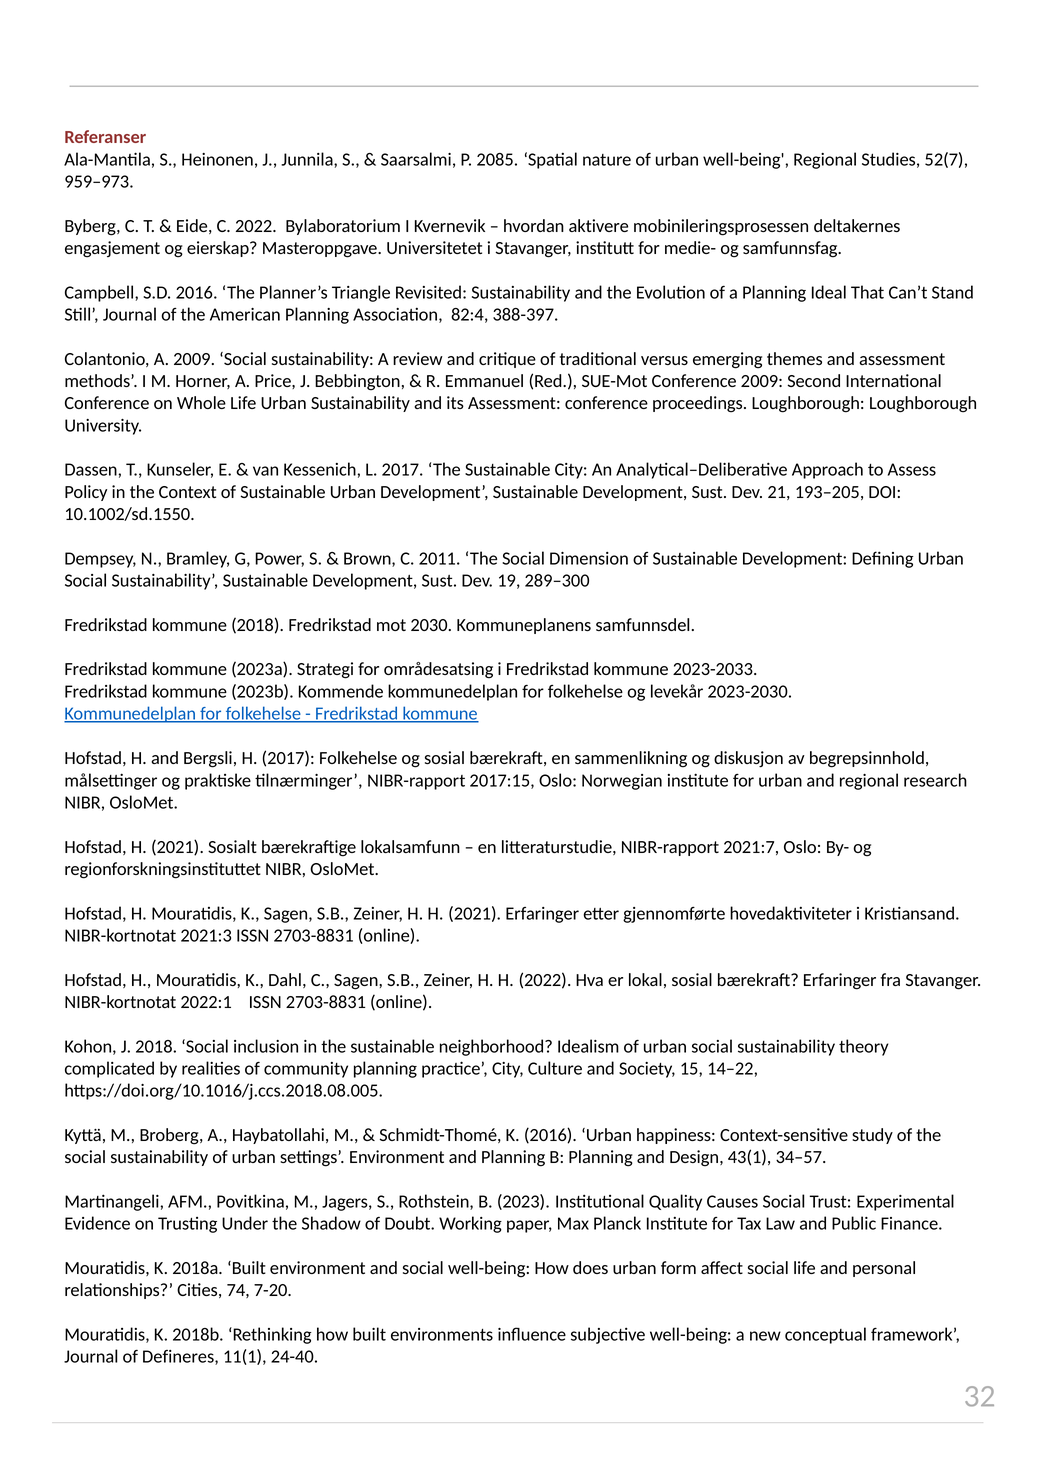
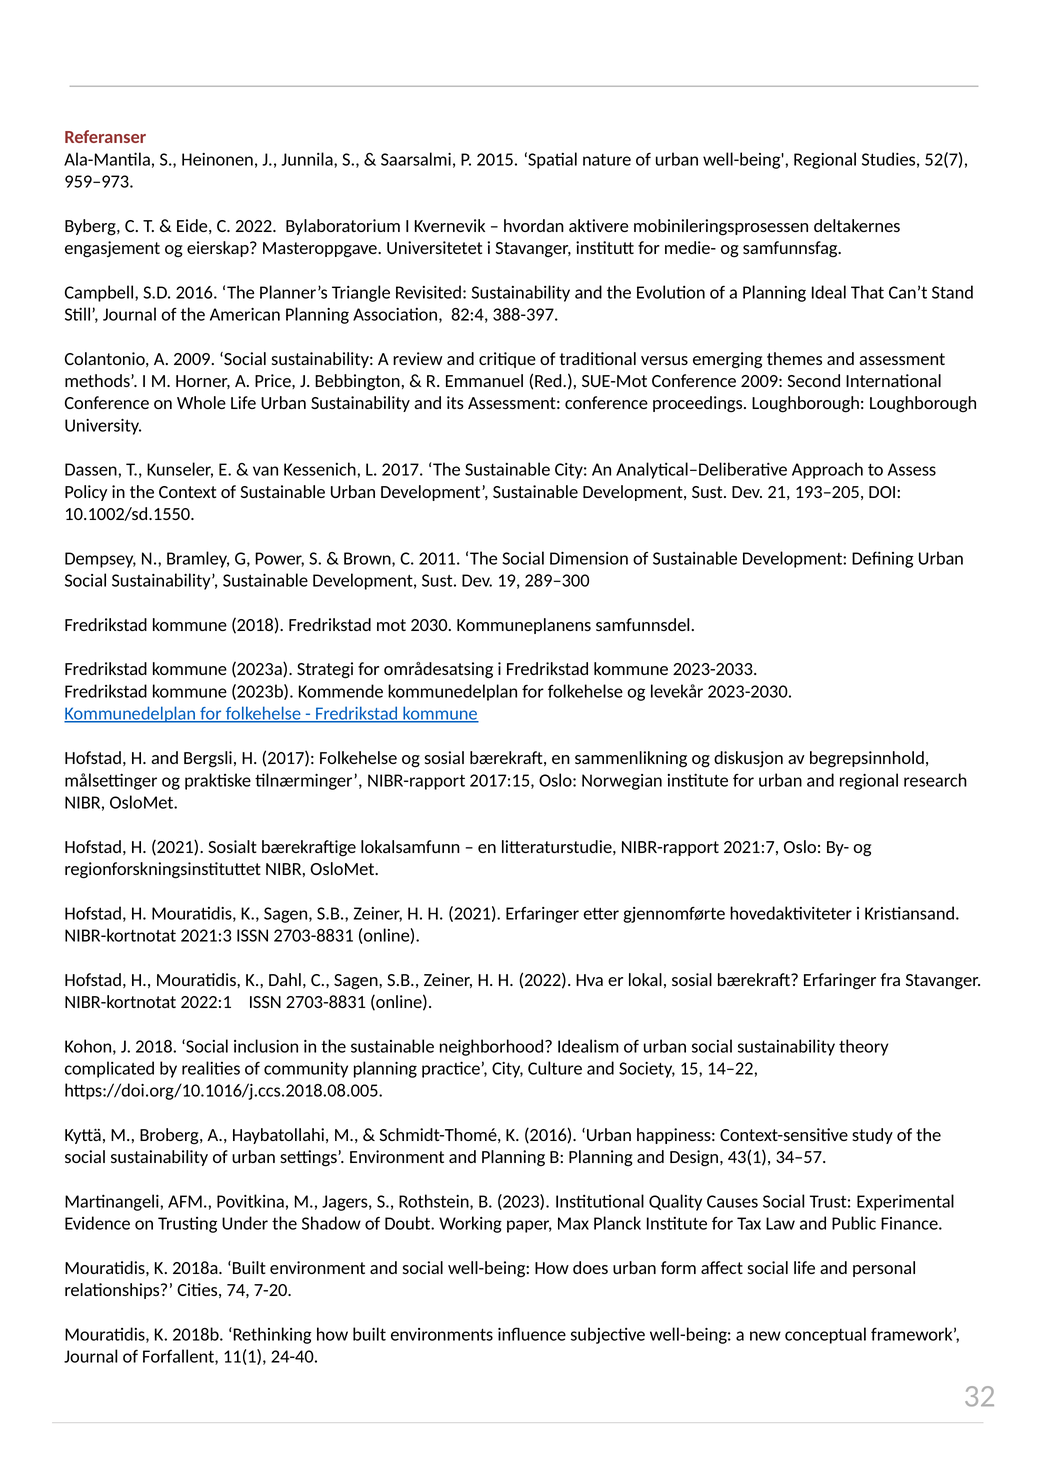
2085: 2085 -> 2015 (497, 160)
Defineres: Defineres -> Forfallent (180, 1357)
